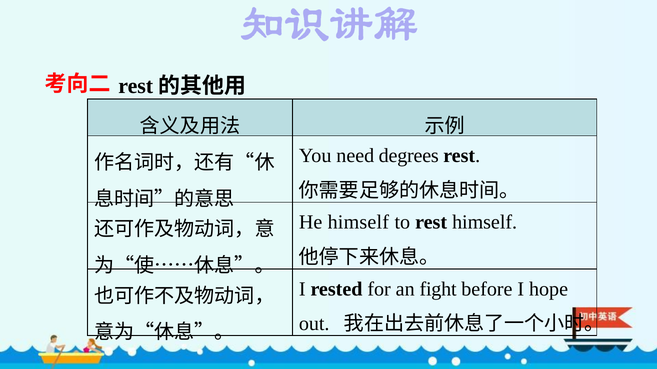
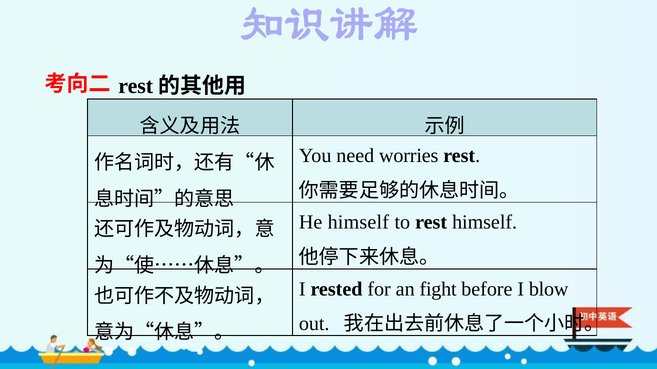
degrees: degrees -> worries (409, 156)
hope: hope -> blow (549, 289)
